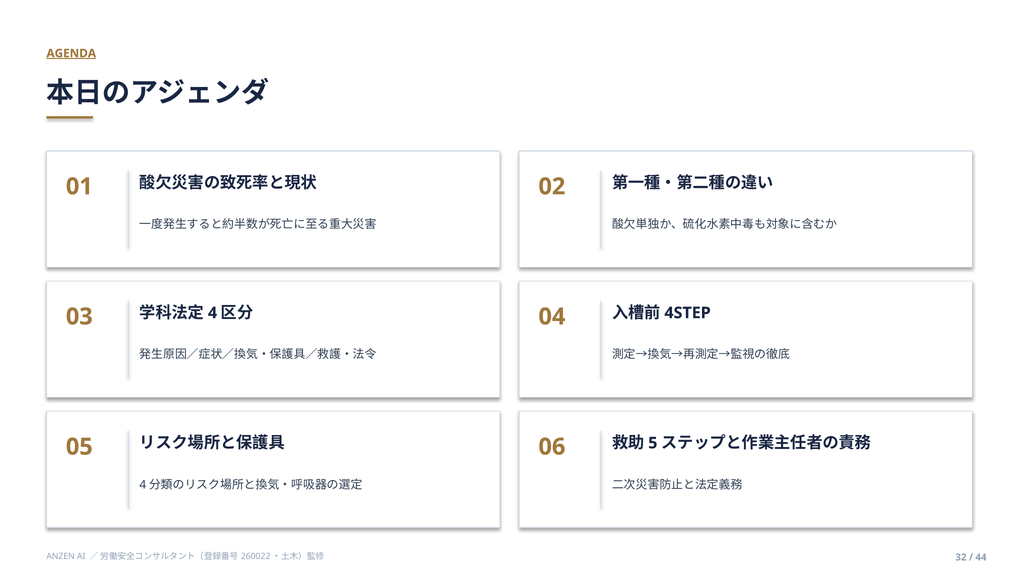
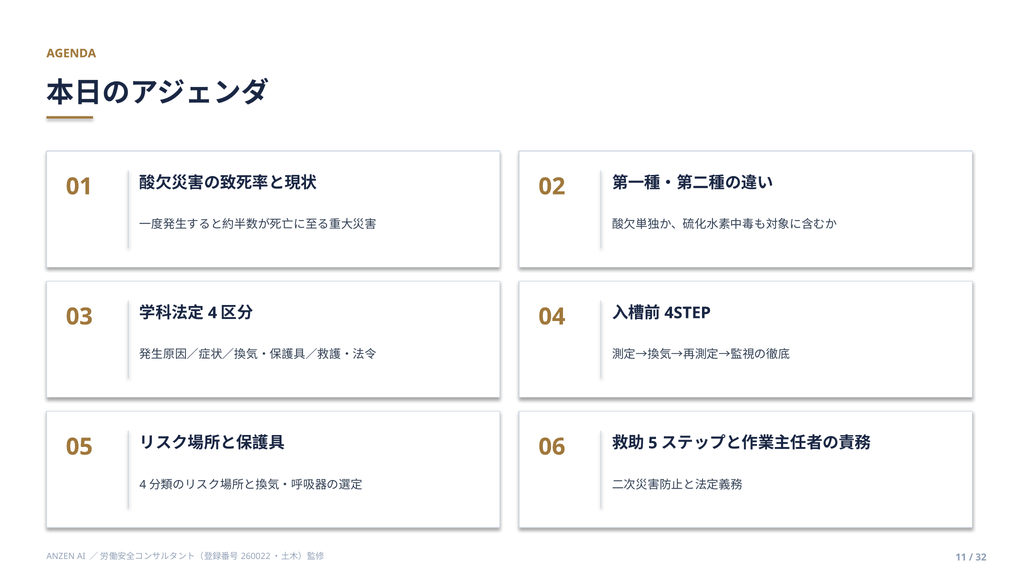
AGENDA underline: present -> none (71, 53)
32: 32 -> 11 (961, 557)
44: 44 -> 32 (981, 557)
